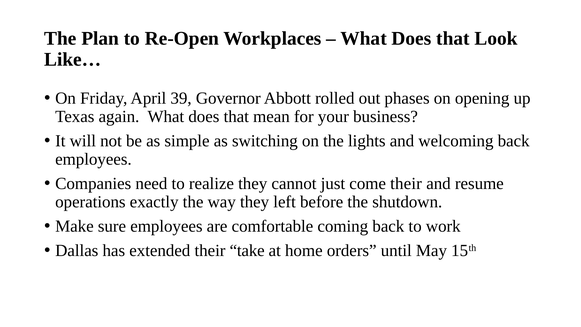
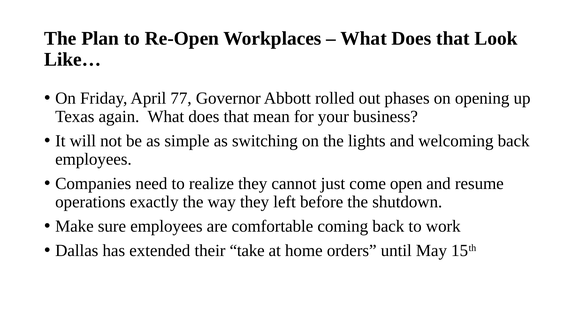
39: 39 -> 77 (181, 98)
come their: their -> open (406, 184)
